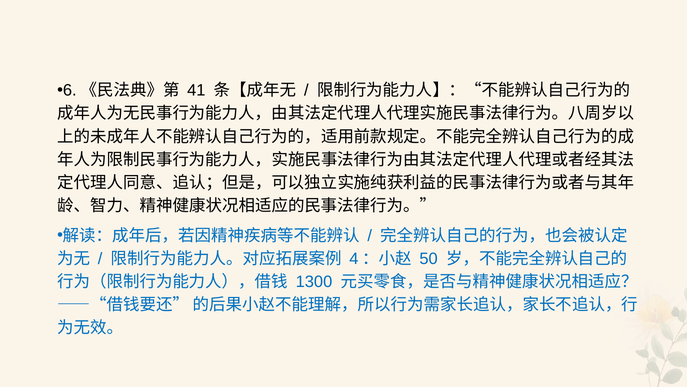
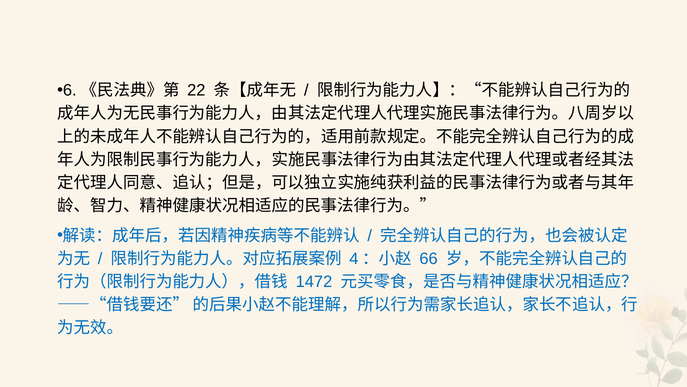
41: 41 -> 22 (196, 90)
50: 50 -> 66 (429, 258)
1300: 1300 -> 1472 (314, 281)
